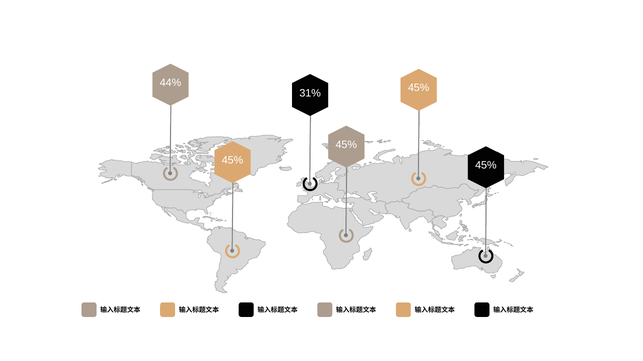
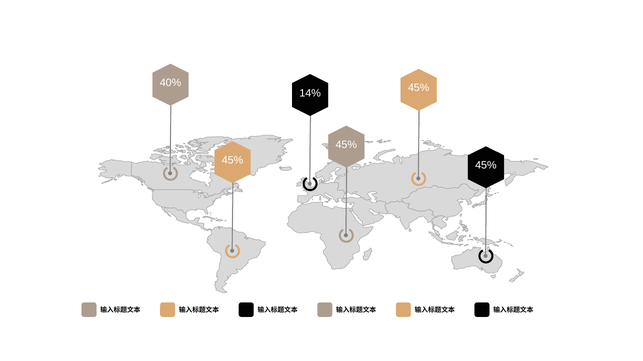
44%: 44% -> 40% (170, 83)
31%: 31% -> 14% (310, 93)
